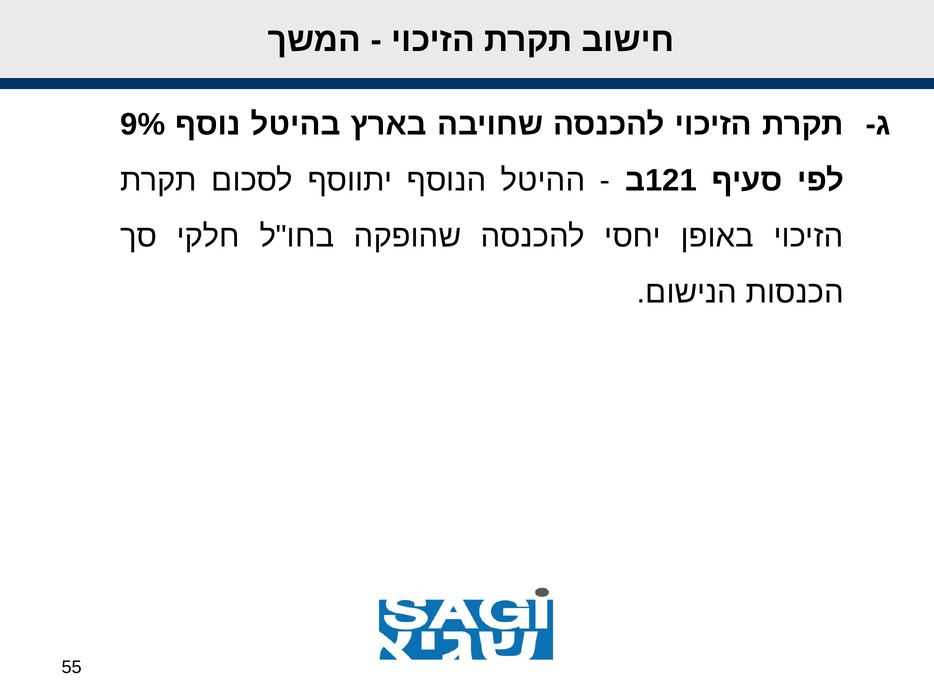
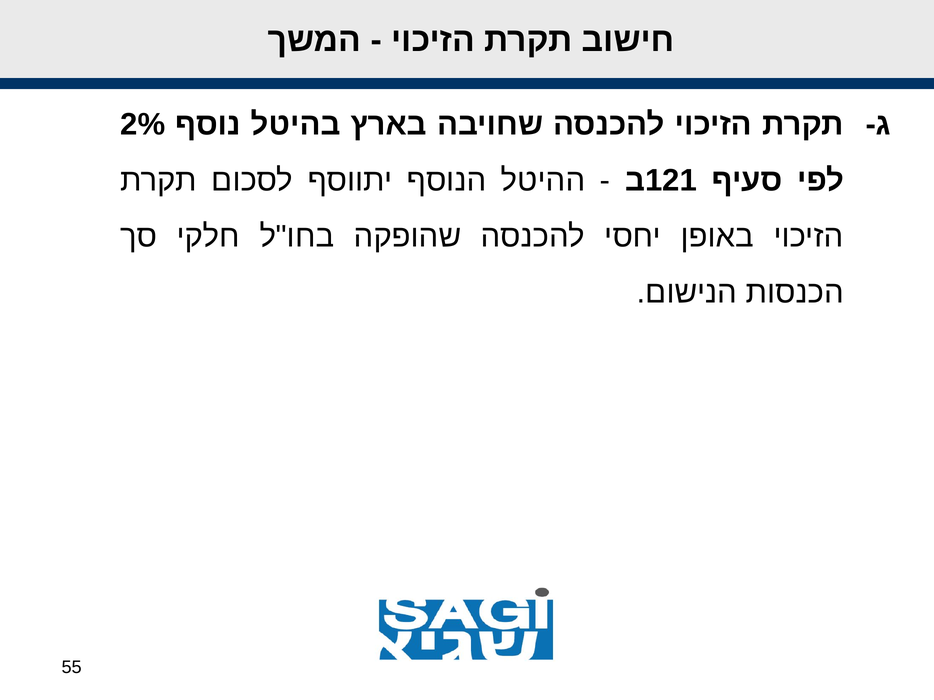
9%: 9% -> 2% (143, 125)
